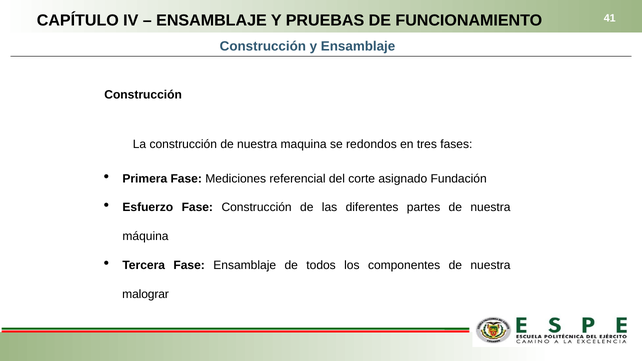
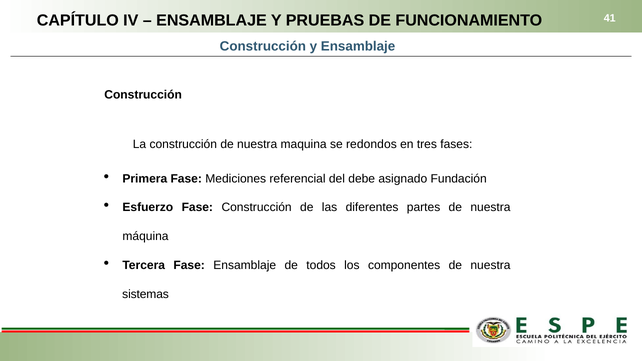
corte: corte -> debe (362, 179)
malograr: malograr -> sistemas (146, 294)
